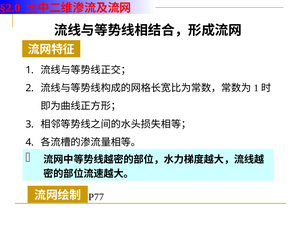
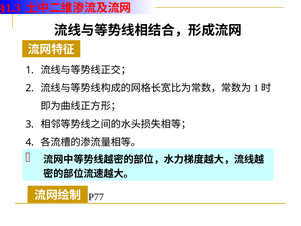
§2.0: §2.0 -> §1.3 (10, 8)
